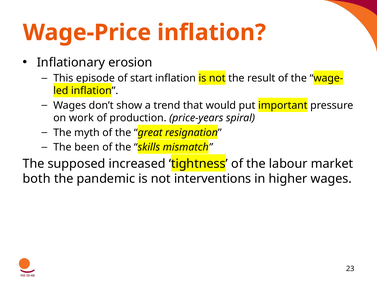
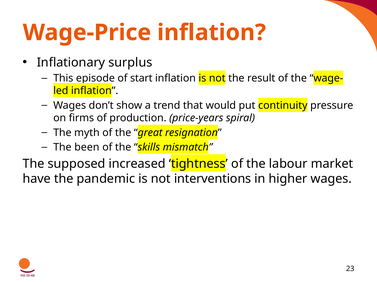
erosion: erosion -> surplus (130, 63)
important: important -> continuity (283, 106)
work: work -> firms (81, 118)
both: both -> have (37, 179)
